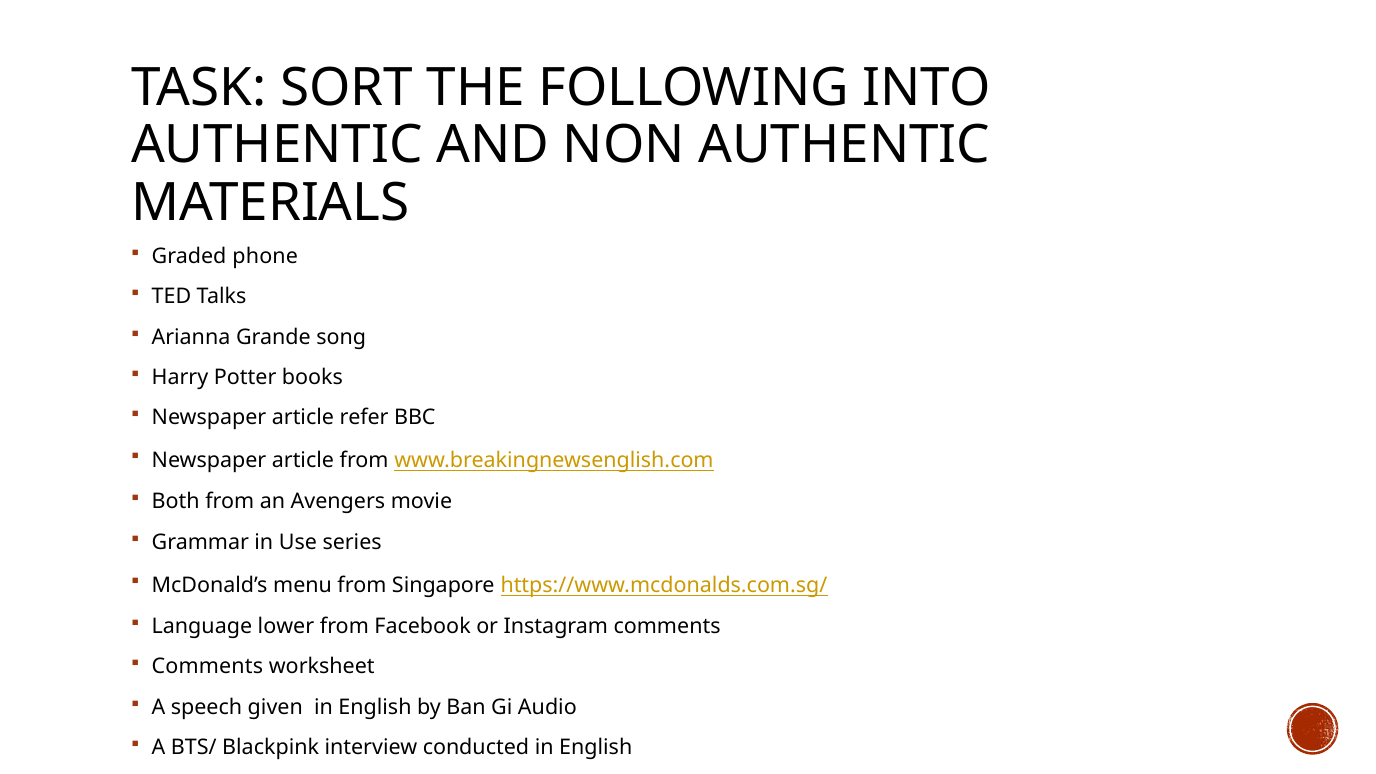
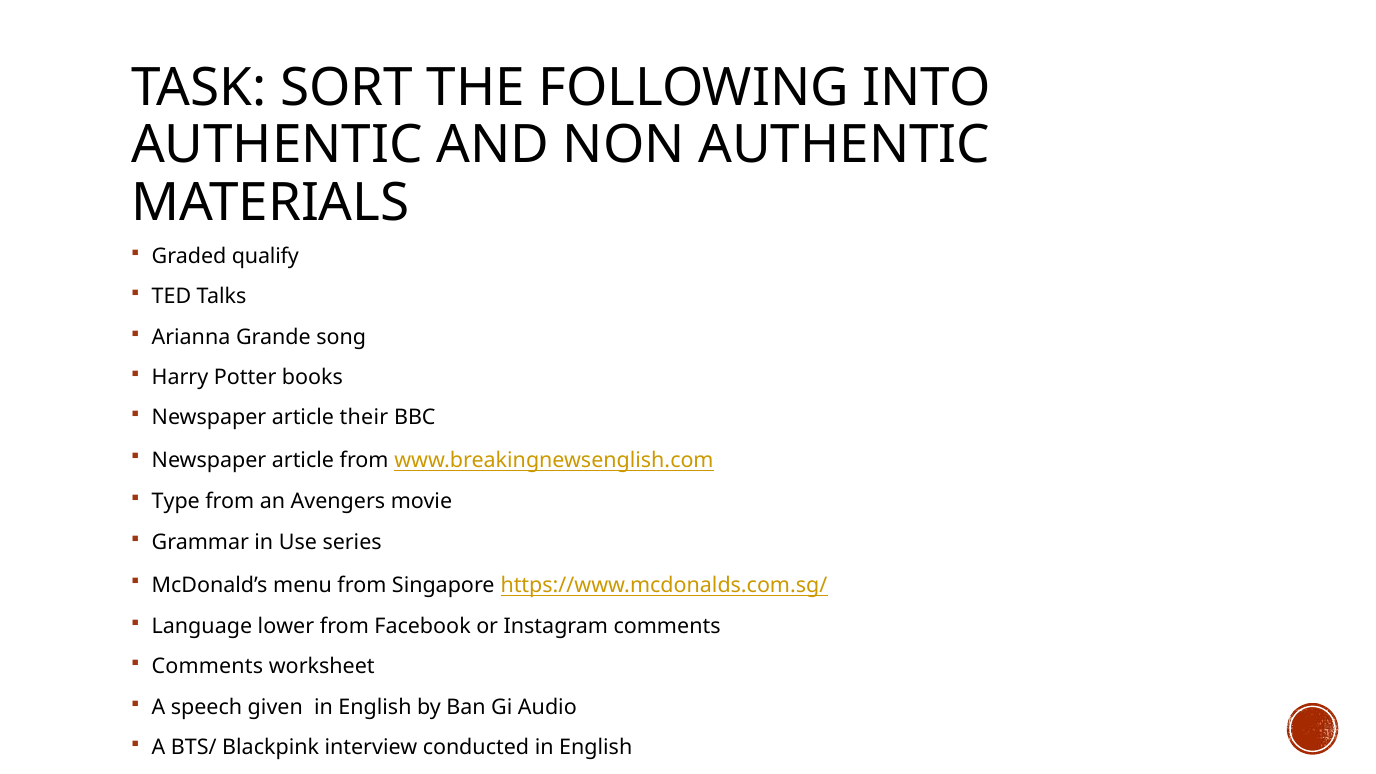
phone: phone -> qualify (265, 256)
refer: refer -> their (364, 418)
Both: Both -> Type (176, 502)
